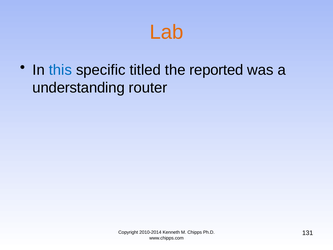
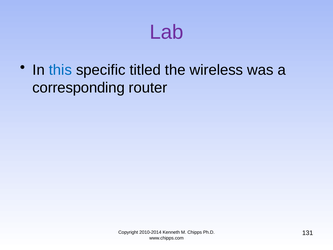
Lab colour: orange -> purple (166, 32)
reported: reported -> wireless (216, 70)
understanding: understanding -> corresponding (79, 88)
